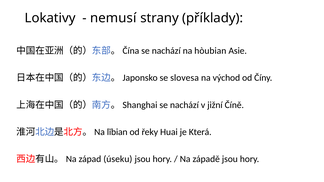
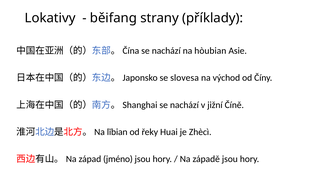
nemusí: nemusí -> běifang (113, 18)
Která: Která -> Zhècì (200, 132)
úseku: úseku -> jméno (118, 159)
